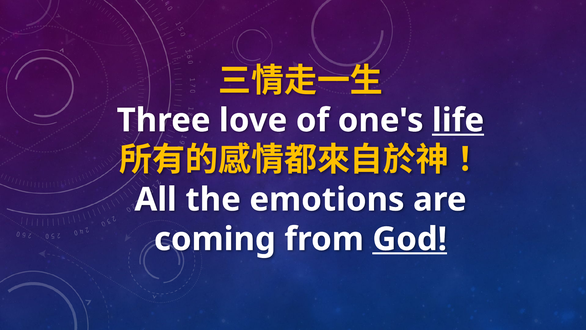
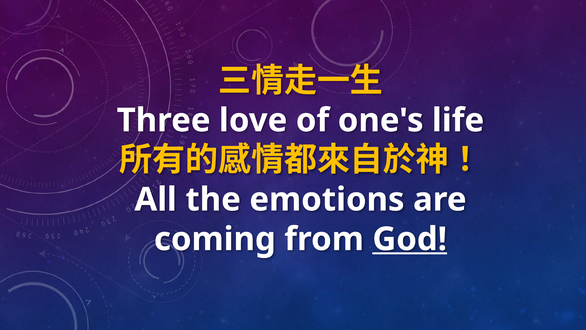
life underline: present -> none (458, 120)
